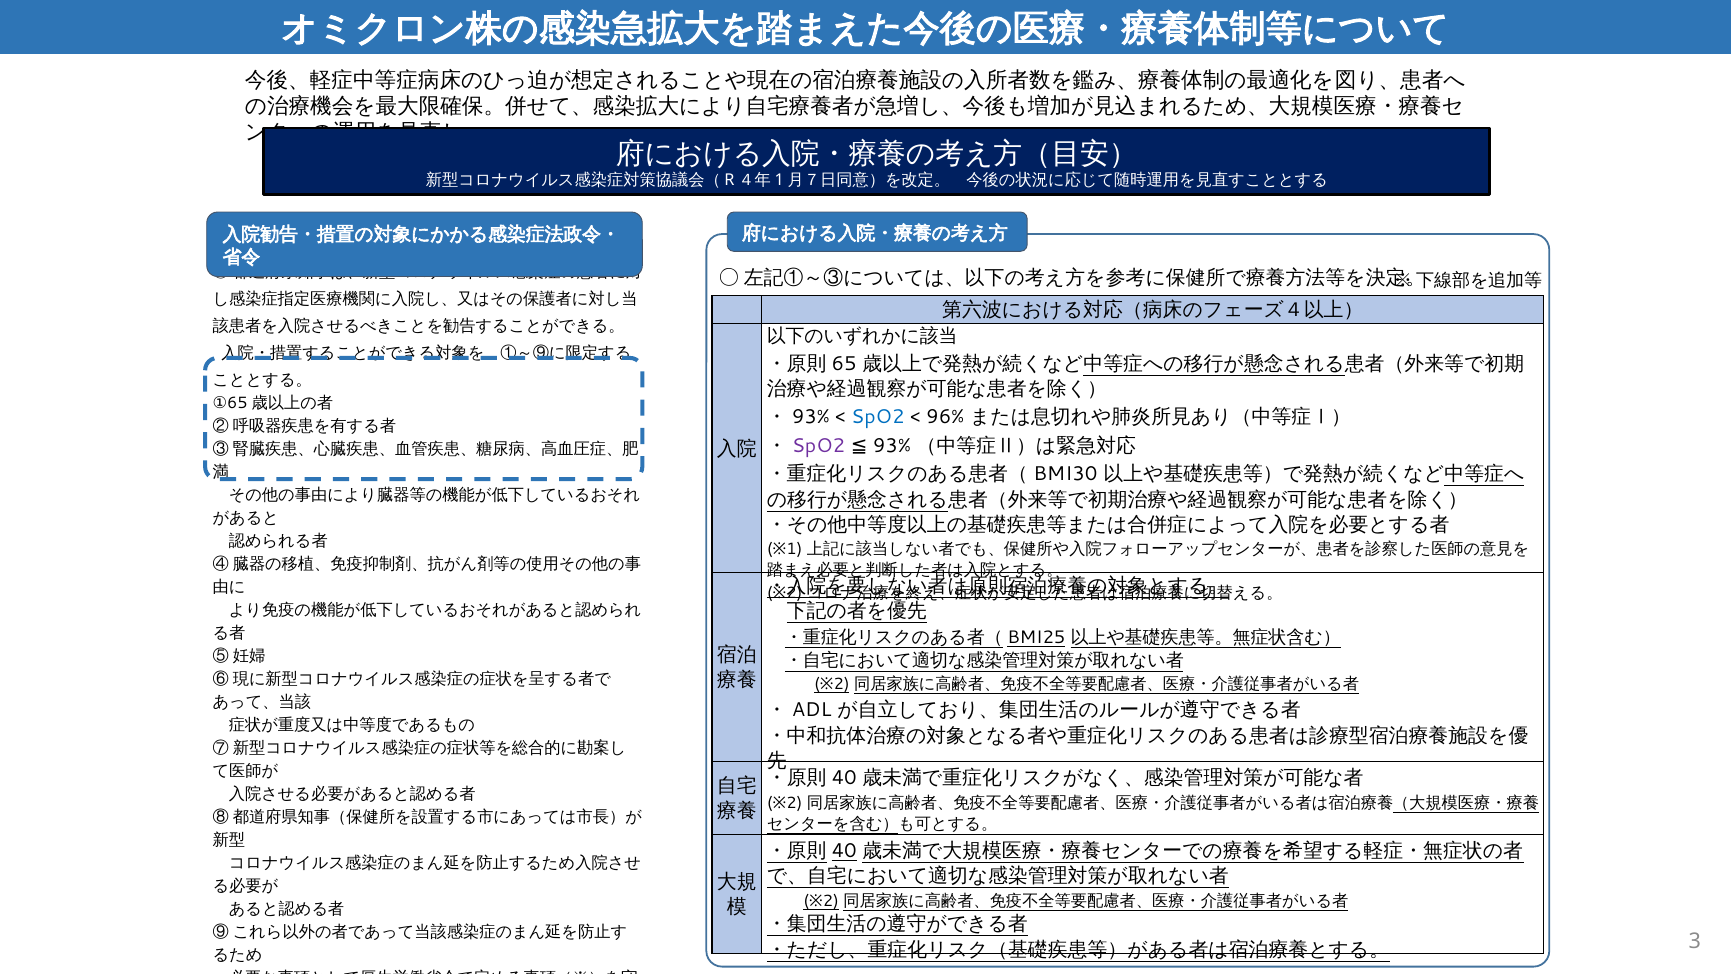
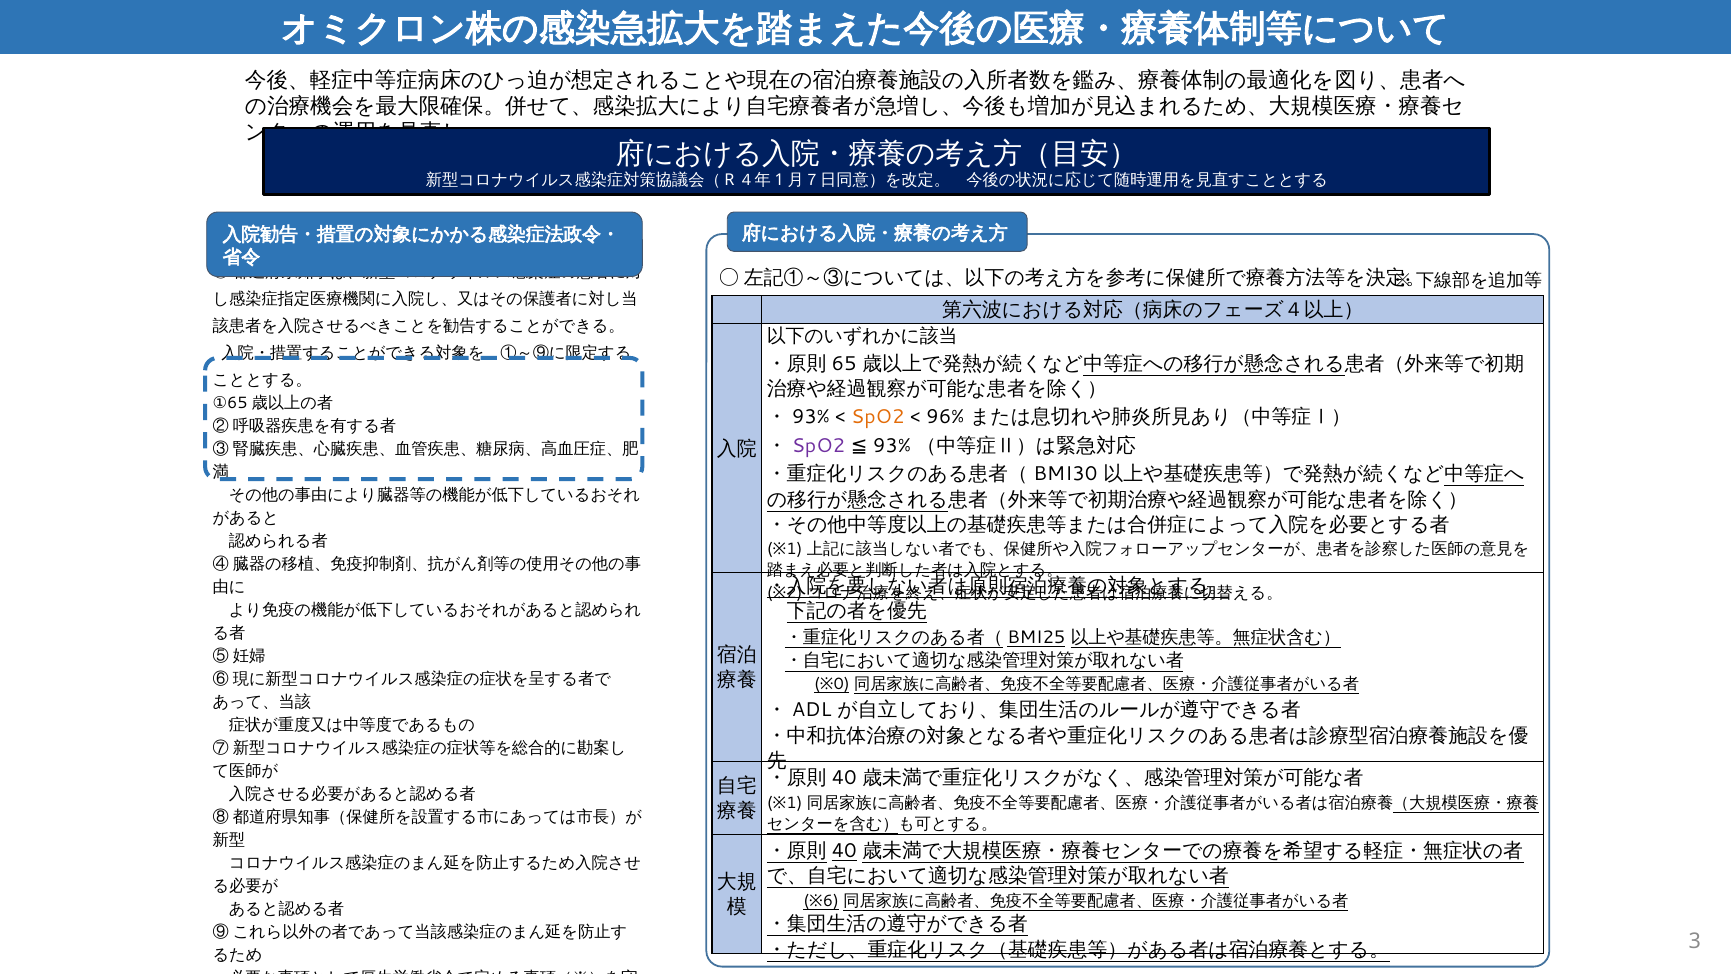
SpO2 colour: blue -> orange (878, 417)
2: 2 -> 0 (842, 684)
2: 2 -> 1 (794, 803)
2: 2 -> 6 (831, 901)
